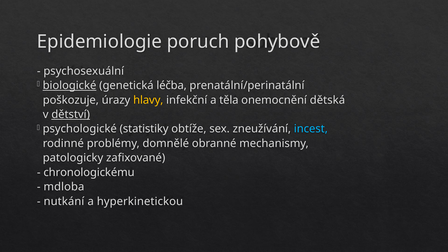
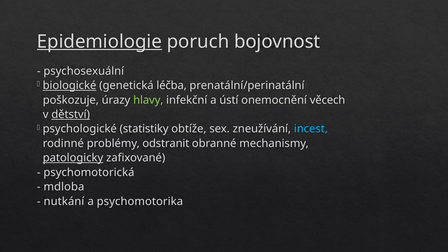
Epidemiologie underline: none -> present (99, 42)
pohybově: pohybově -> bojovnost (277, 42)
hlavy colour: yellow -> light green (148, 100)
těla: těla -> ústí (229, 100)
dětská: dětská -> věcech (328, 100)
domnělé: domnělé -> odstranit (166, 143)
patologicky underline: none -> present (73, 158)
chronologickému: chronologickému -> psychomotorická (89, 172)
hyperkinetickou: hyperkinetickou -> psychomotorika (140, 201)
